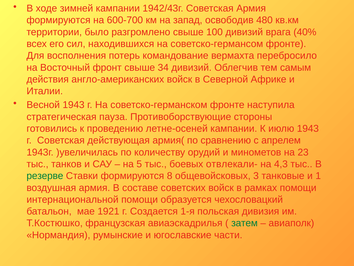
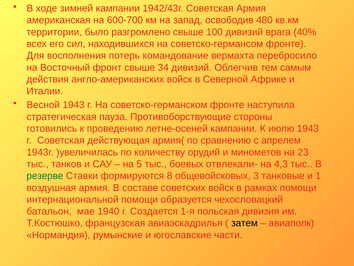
формируются: формируются -> американская (59, 20)
1921: 1921 -> 1940 (108, 211)
затем colour: green -> black (244, 223)
